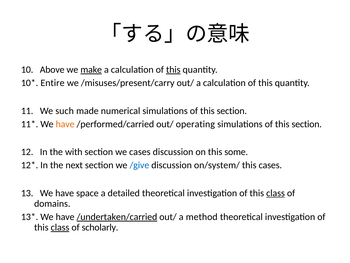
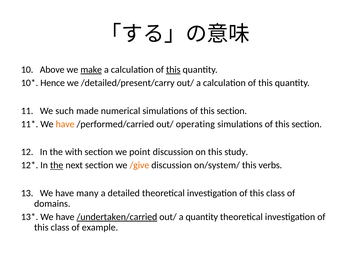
Entire: Entire -> Hence (53, 83)
/misuses/present/carry: /misuses/present/carry -> /detailed/present/carry (128, 83)
we cases: cases -> point (140, 152)
some: some -> study (236, 152)
the underline: none -> present (57, 165)
/give colour: blue -> orange (139, 165)
this cases: cases -> verbs (270, 165)
space: space -> many (87, 193)
class underline: present -> none (276, 193)
a method: method -> quantity (202, 217)
class underline: present -> none (60, 227)
scholarly: scholarly -> example (100, 227)
